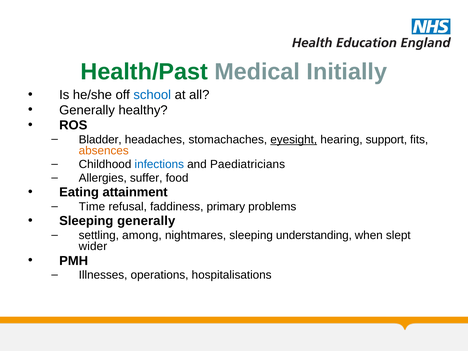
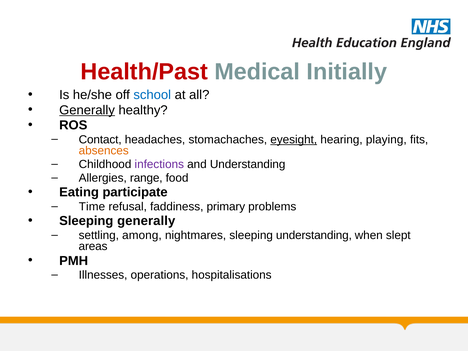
Health/Past colour: green -> red (144, 72)
Generally underline: none -> present (87, 110)
Bladder: Bladder -> Contact (100, 139)
support: support -> playing (386, 139)
infections colour: blue -> purple (159, 164)
and Paediatricians: Paediatricians -> Understanding (248, 164)
suffer: suffer -> range (146, 178)
attainment: attainment -> participate (135, 192)
wider: wider -> areas (93, 246)
